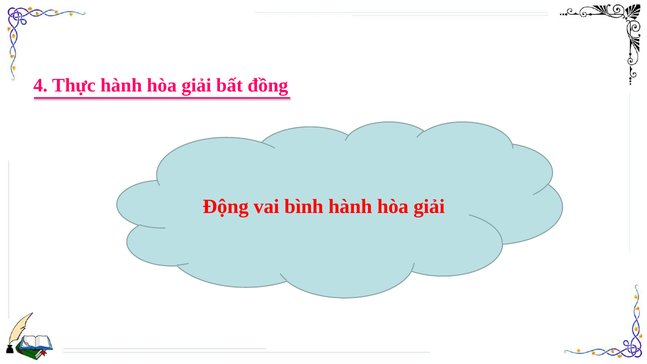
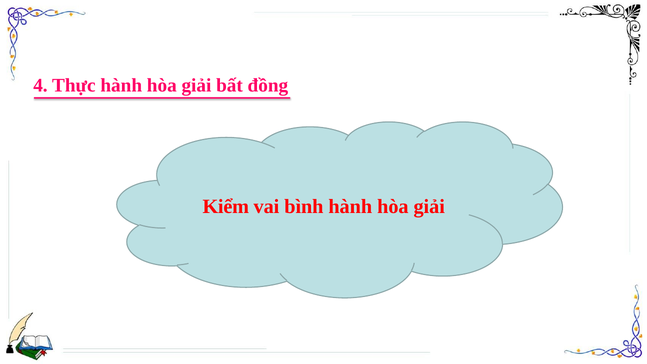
Động: Động -> Kiểm (226, 206)
